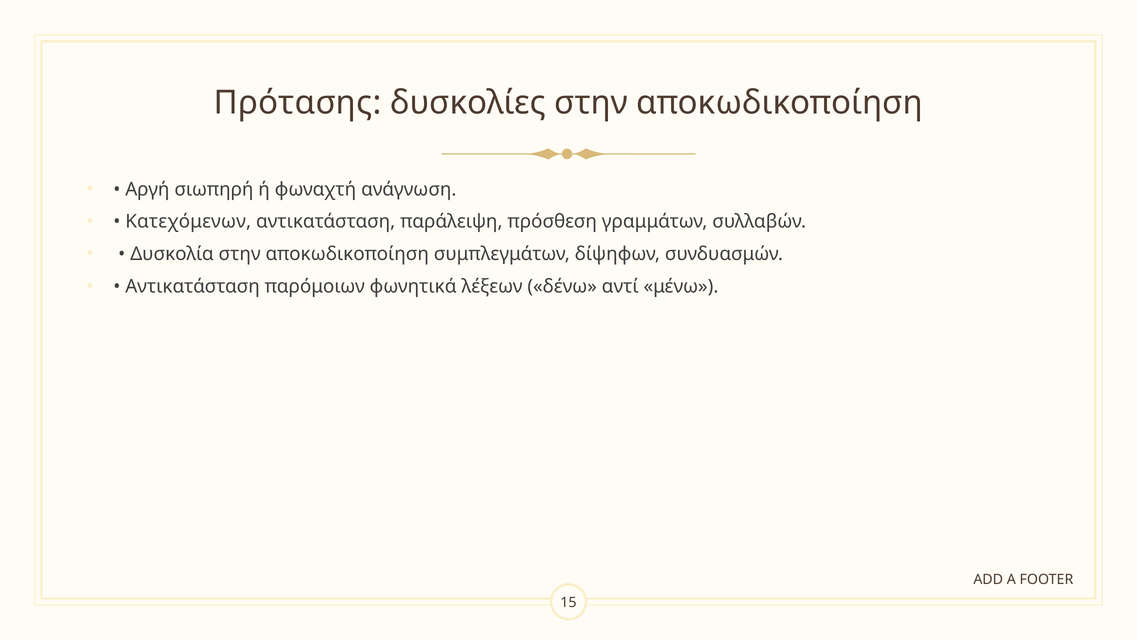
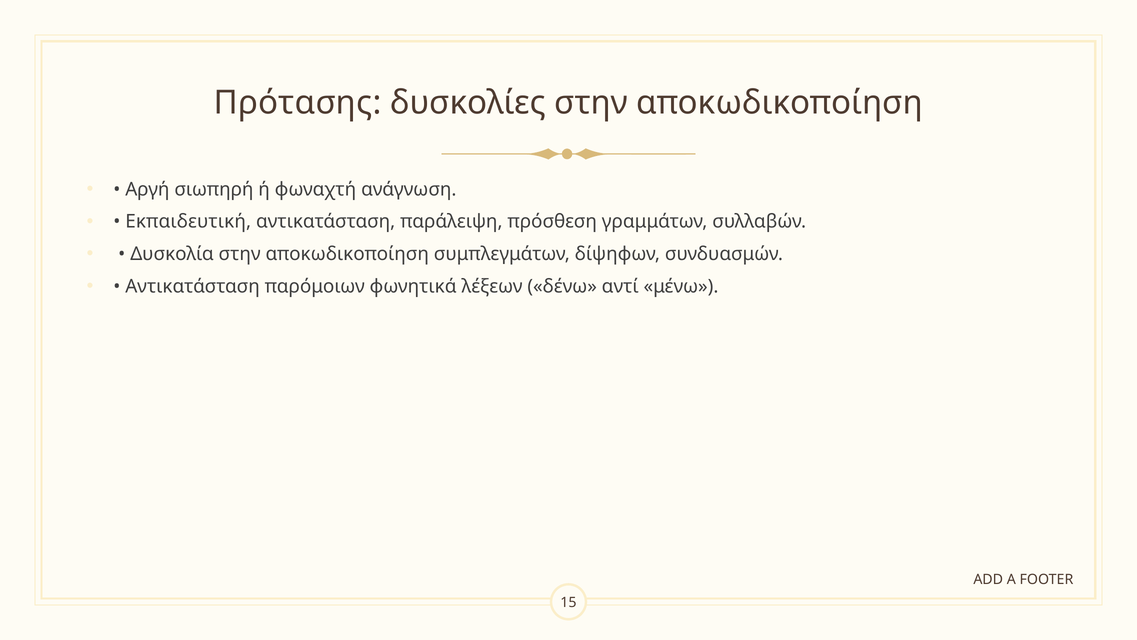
Κατεχόμενων: Κατεχόμενων -> Εκπαιδευτική (188, 222)
